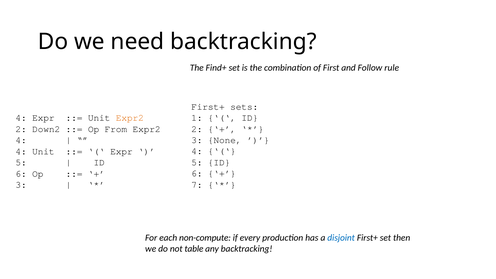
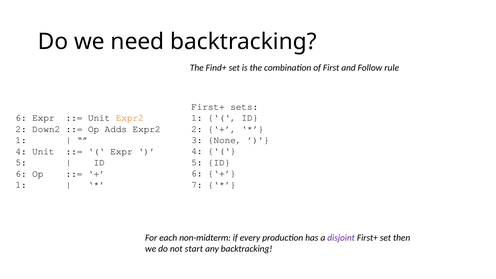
4: 4 -> 6 (21, 118)
From: From -> Adds (116, 129)
4: 4 -> 1 (21, 140)
3: 3 -> 1 (21, 185)
non-compute: non-compute -> non-midterm (205, 238)
disjoint colour: blue -> purple (341, 238)
table: table -> start (194, 249)
